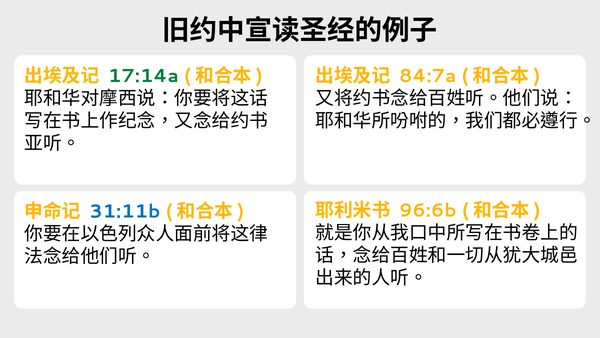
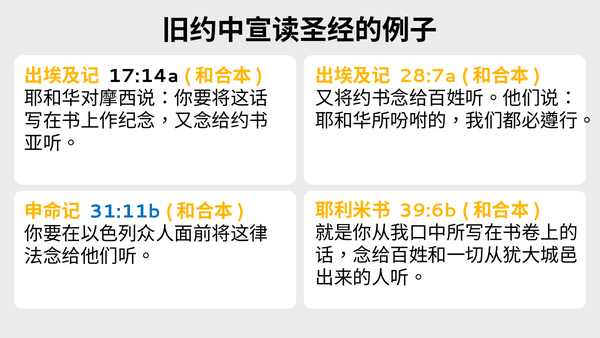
17:14a colour: green -> black (143, 76)
84:7a: 84:7a -> 28:7a (428, 76)
96:6b: 96:6b -> 39:6b (428, 210)
